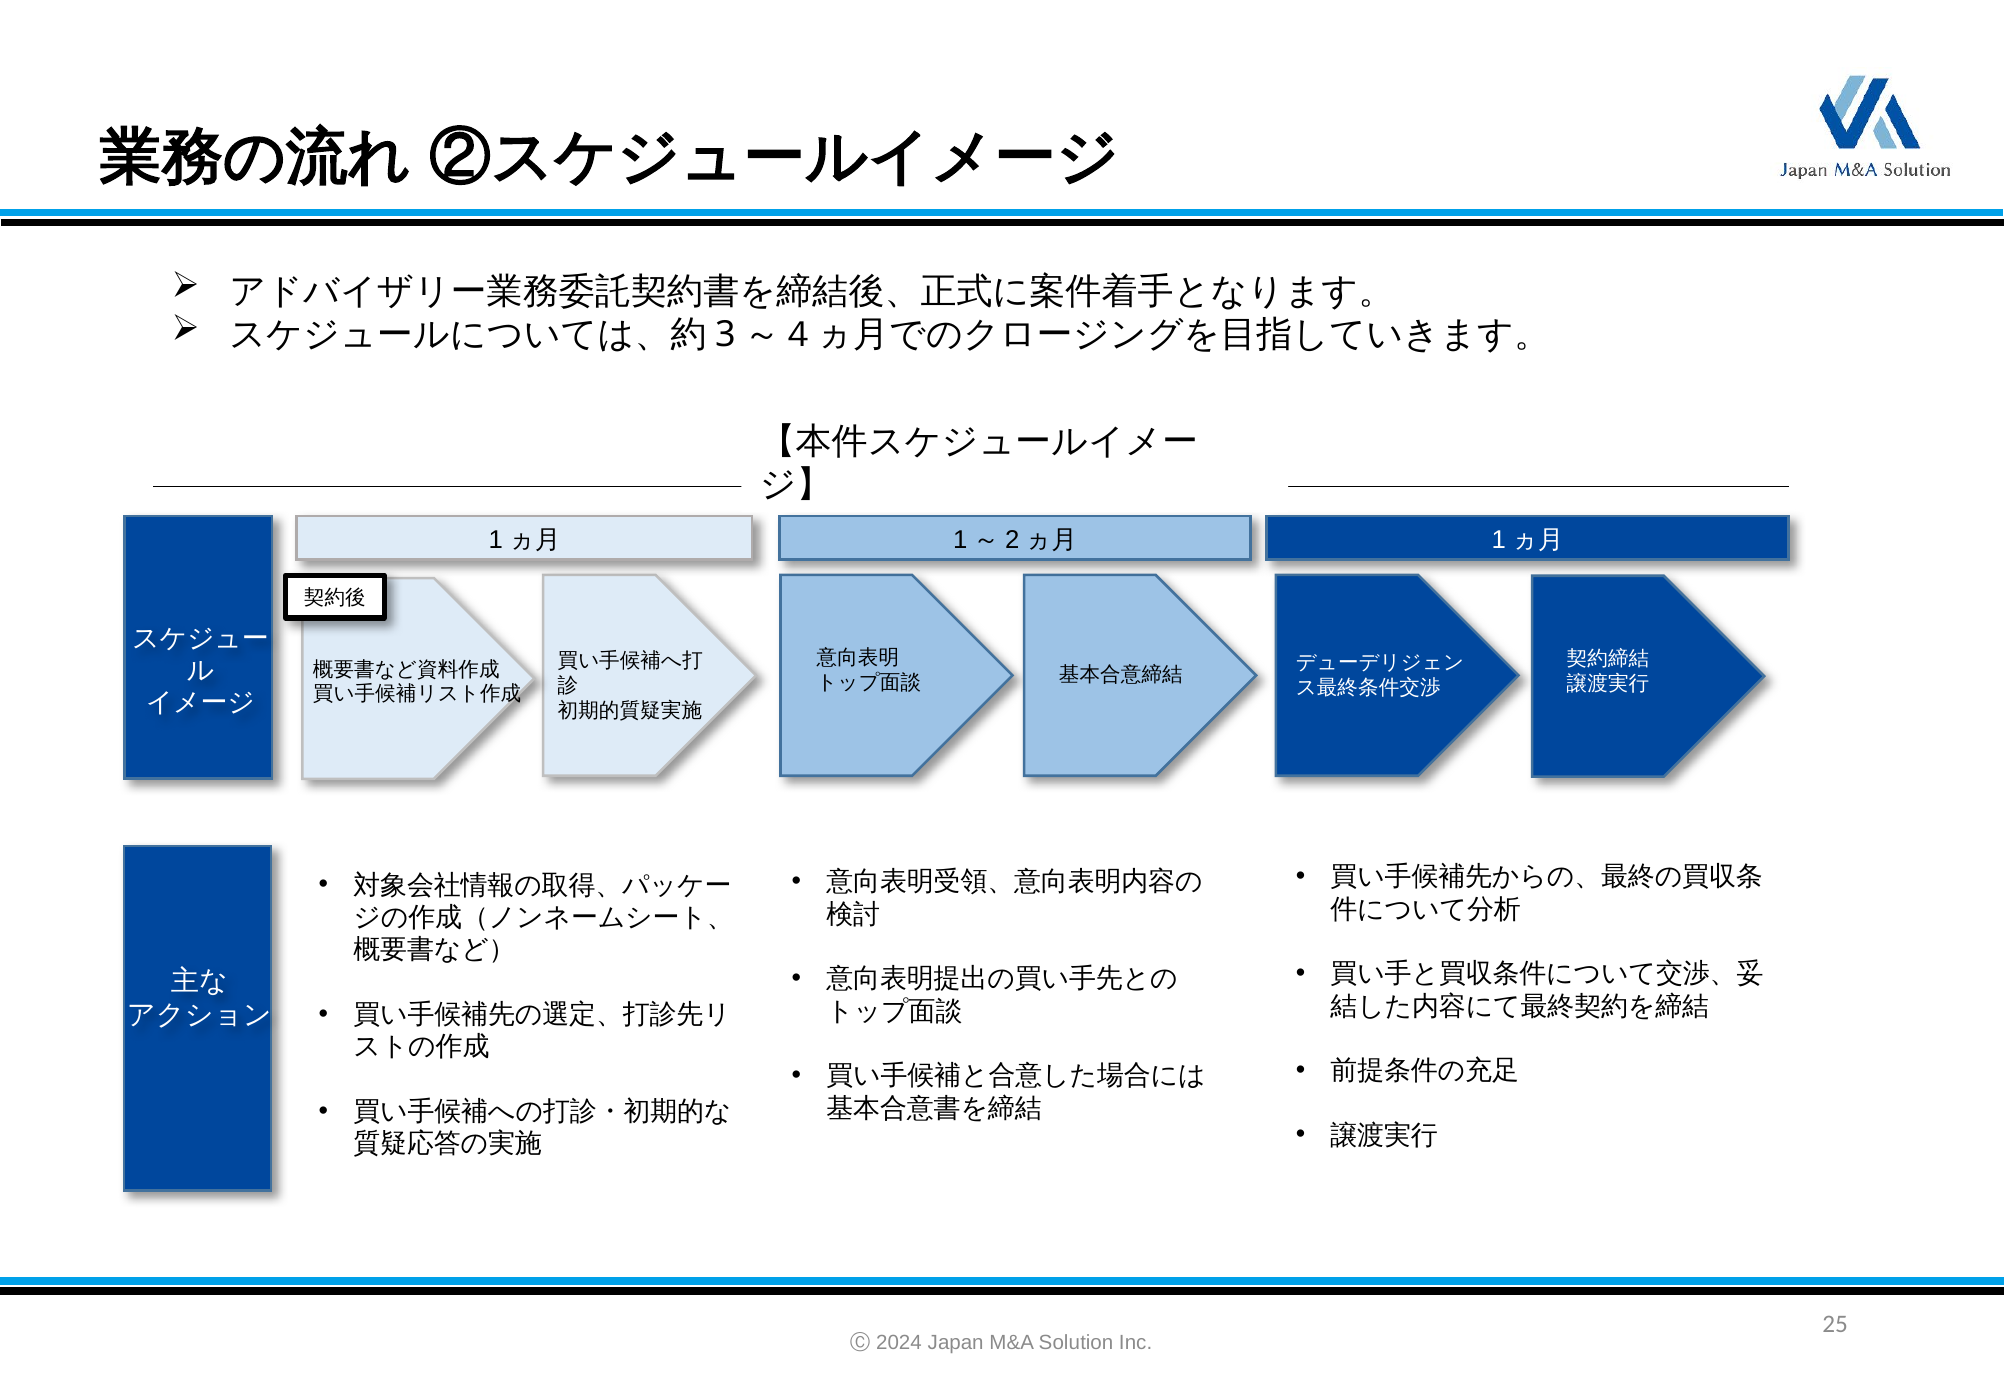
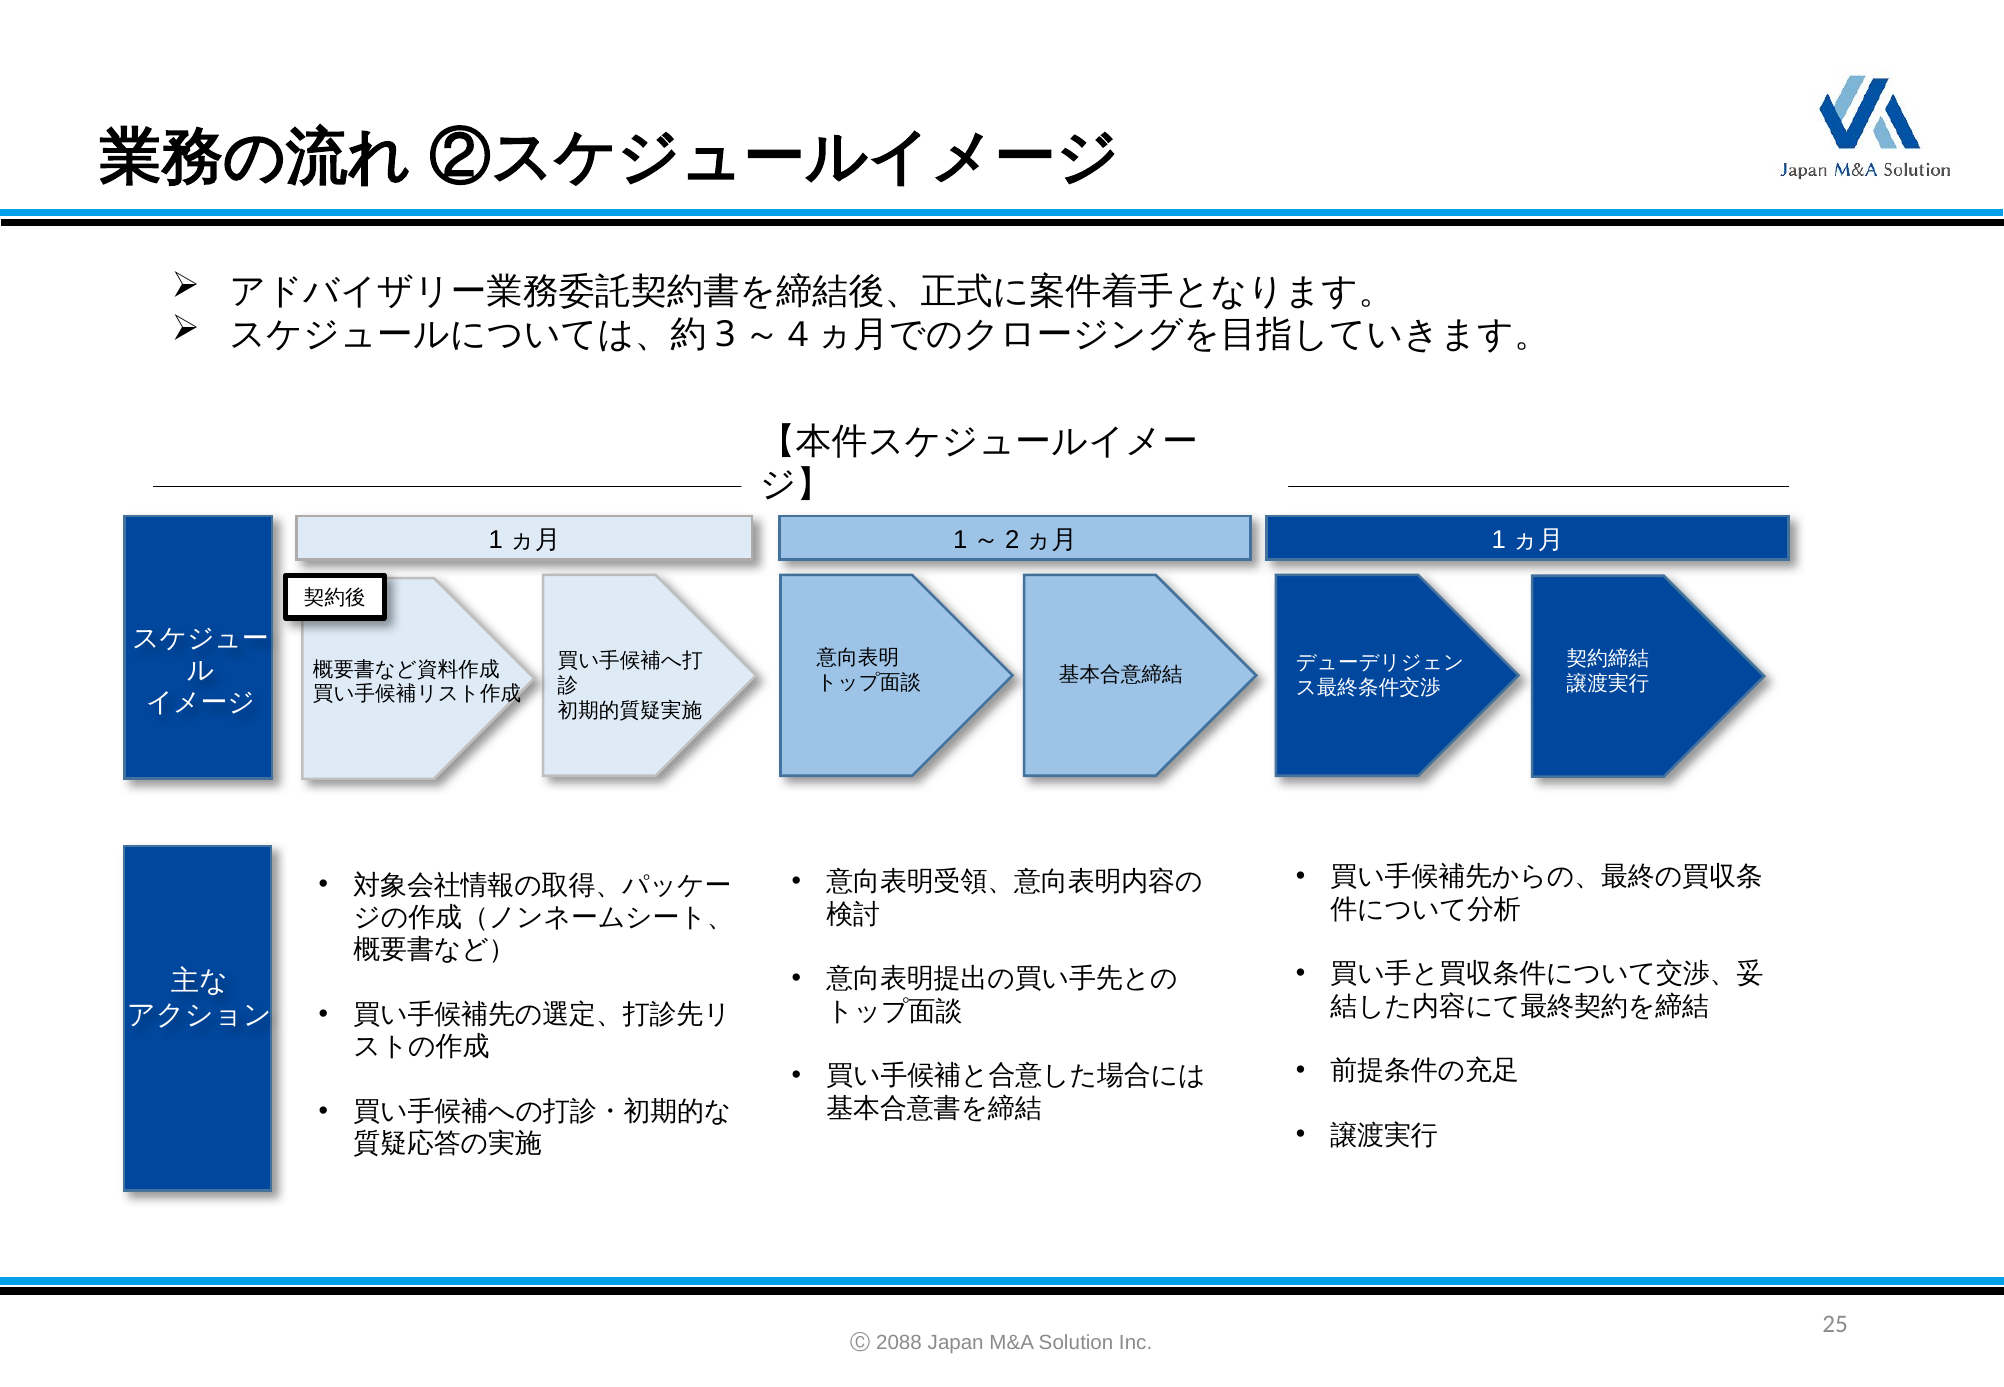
2024: 2024 -> 2088 (899, 1343)
